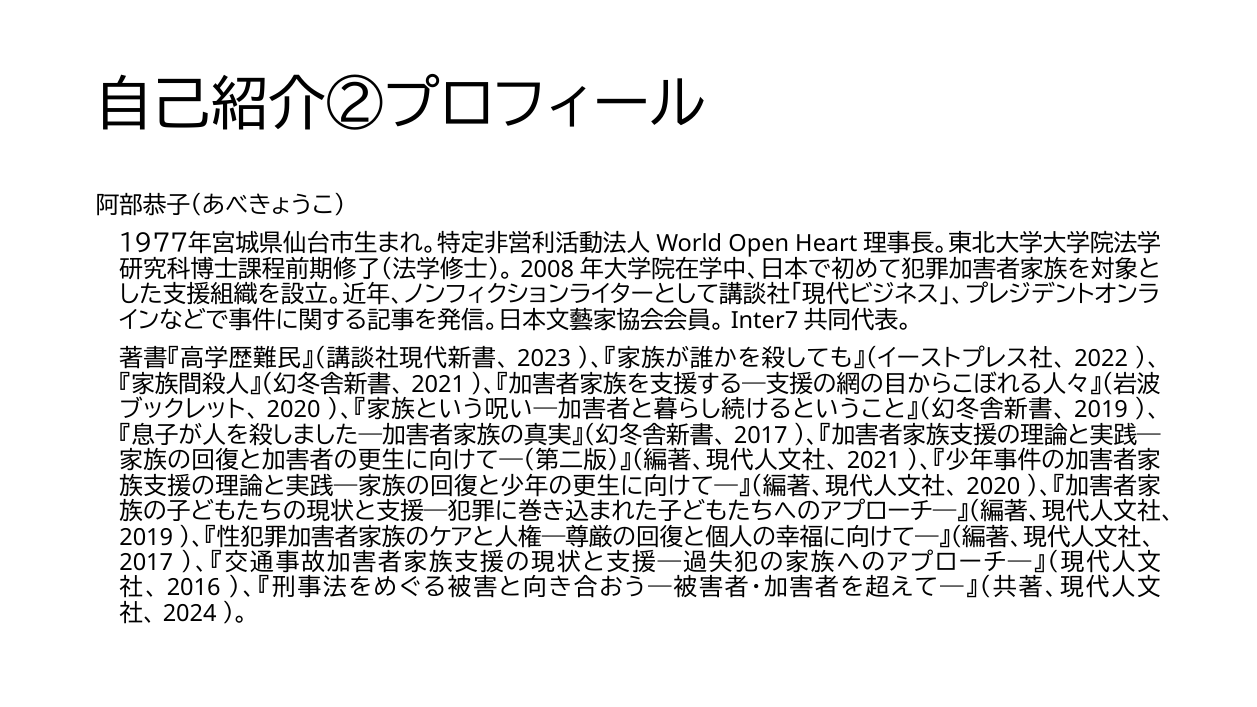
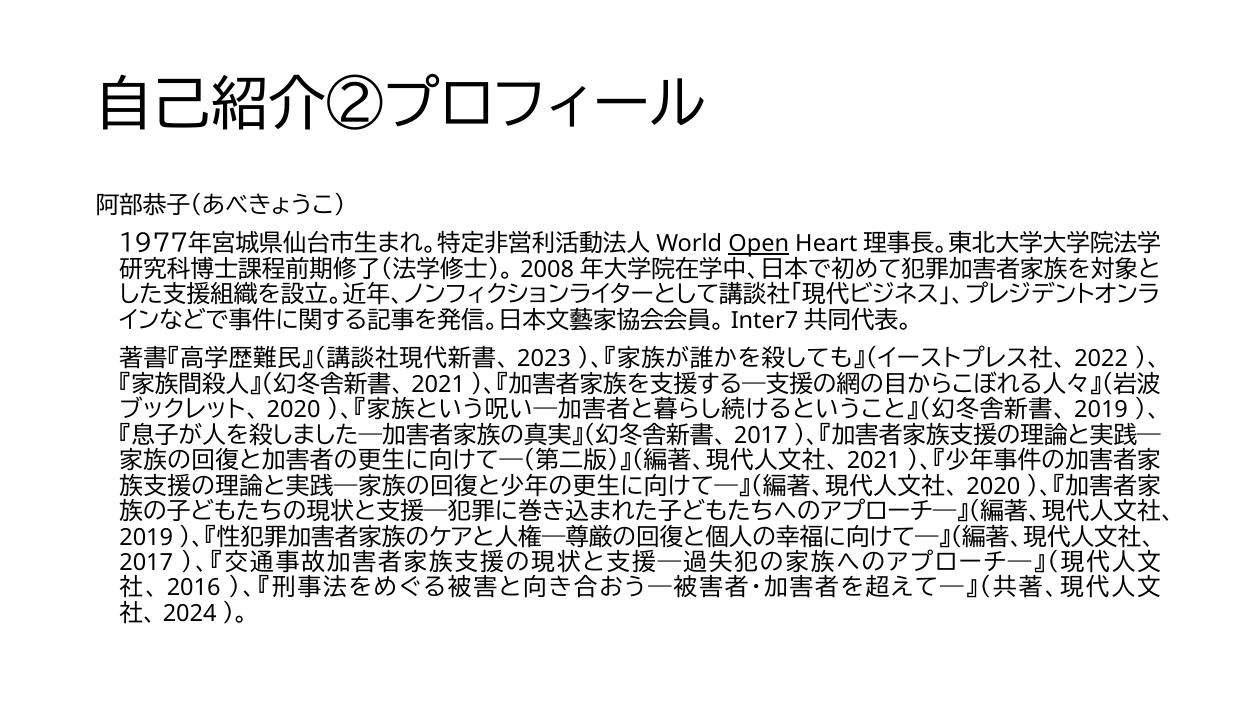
Open underline: none -> present (759, 244)
